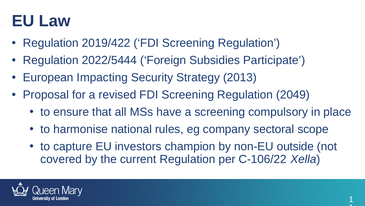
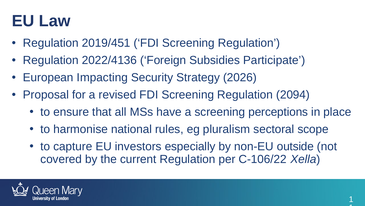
2019/422: 2019/422 -> 2019/451 (106, 43)
2022/5444: 2022/5444 -> 2022/4136 (109, 60)
2013: 2013 -> 2026 (240, 77)
2049: 2049 -> 2094 (293, 95)
compulsory: compulsory -> perceptions (278, 112)
company: company -> pluralism (227, 129)
champion: champion -> especially (190, 146)
